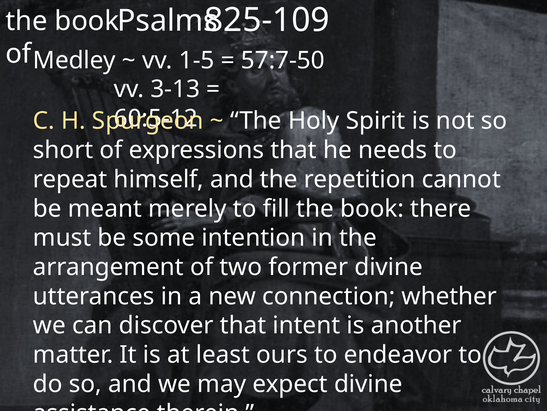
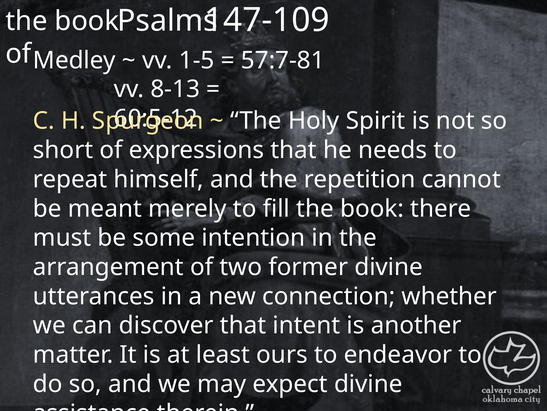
825-109: 825-109 -> 147-109 (267, 20)
57:7-50: 57:7-50 -> 57:7-81 (283, 60)
3-13: 3-13 -> 8-13 (175, 89)
